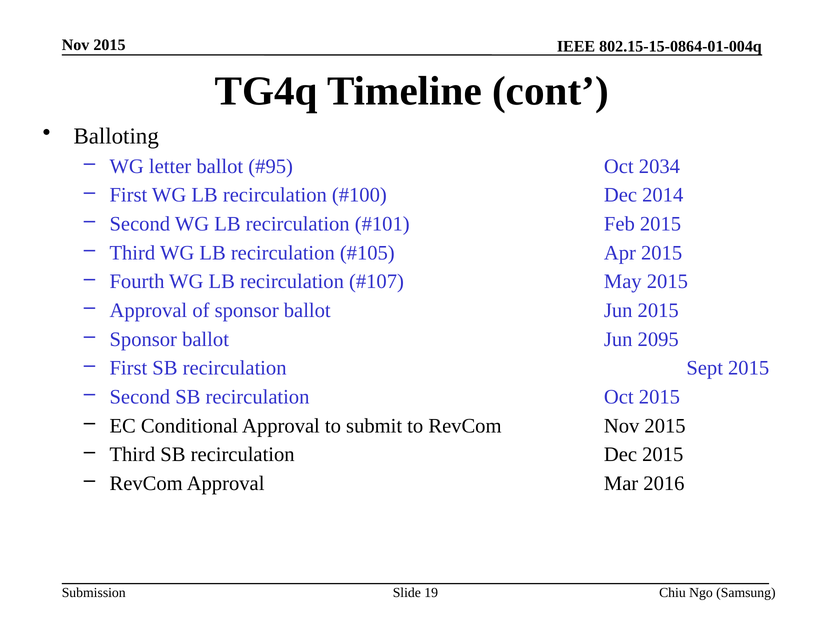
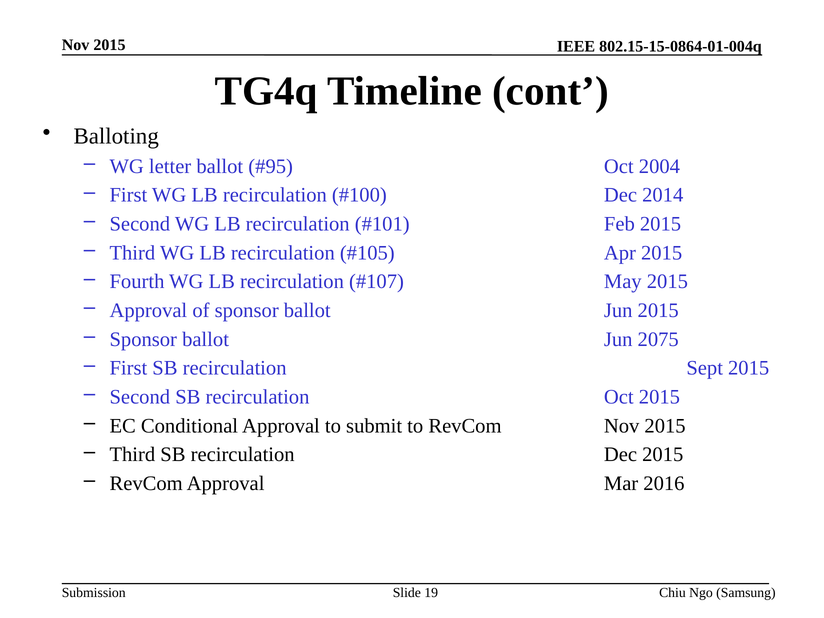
2034: 2034 -> 2004 (659, 166)
2095: 2095 -> 2075 (658, 339)
